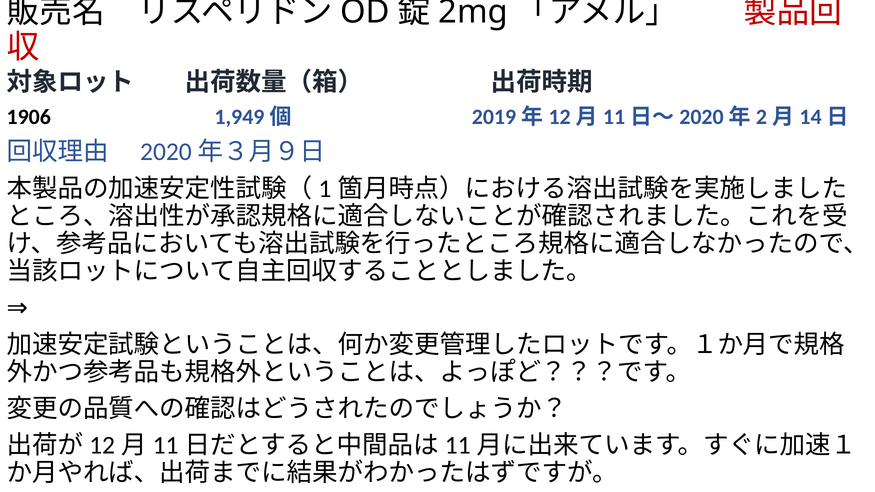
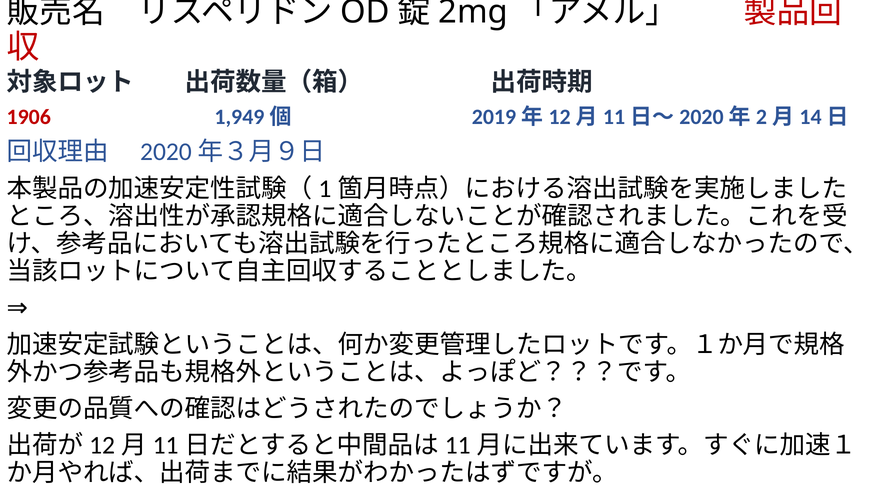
1906 colour: black -> red (29, 117)
